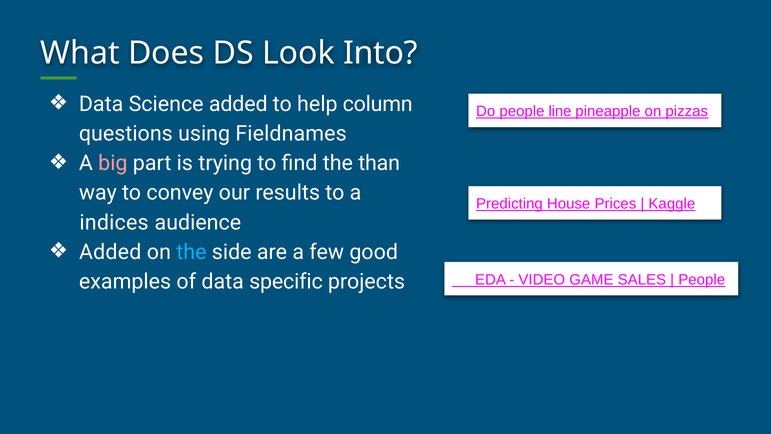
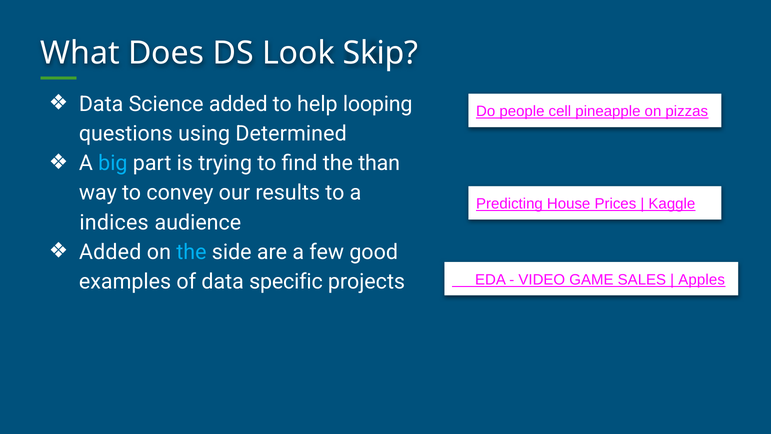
Into: Into -> Skip (381, 53)
column: column -> looping (378, 104)
line: line -> cell (560, 111)
Fieldnames: Fieldnames -> Determined (291, 134)
big colour: pink -> light blue (113, 163)
People: People -> Apples (702, 280)
